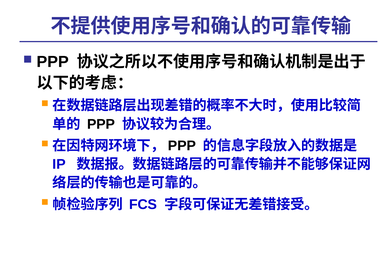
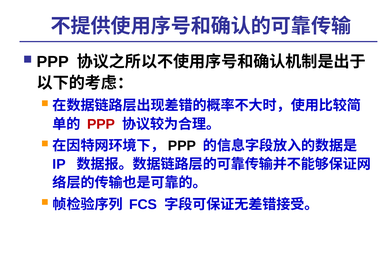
PPP colour: black -> red (101, 124)
